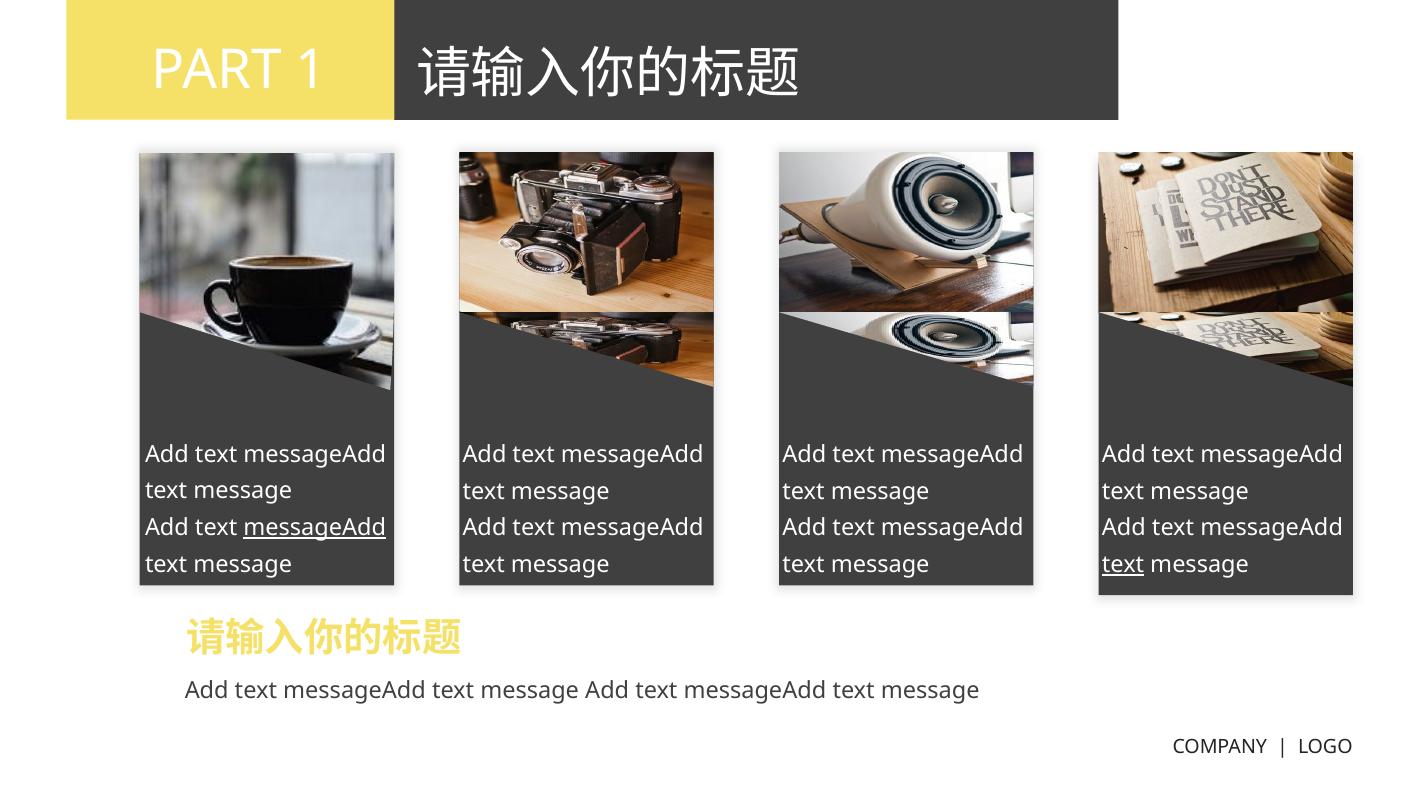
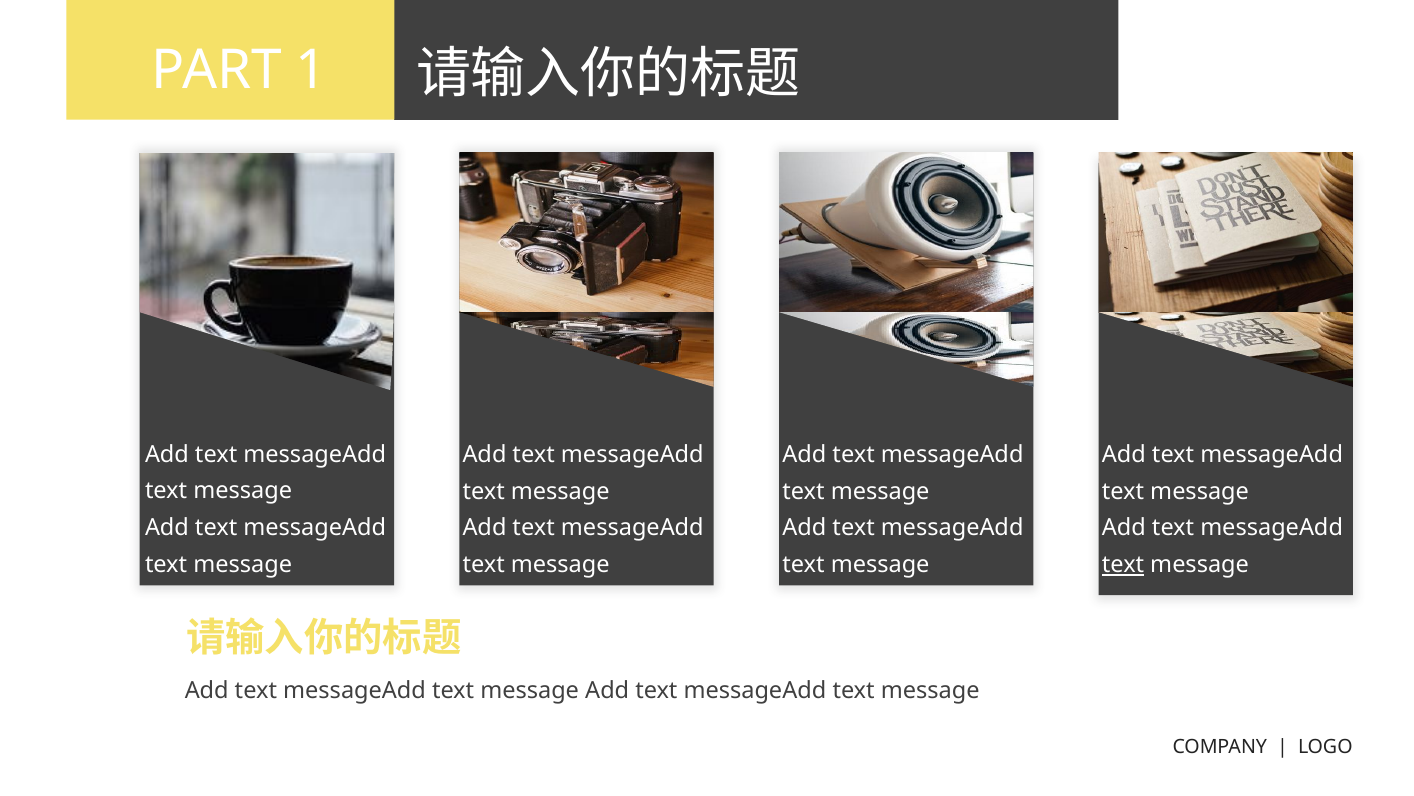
messageAdd underline: present -> none (315, 527)
